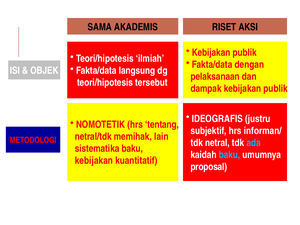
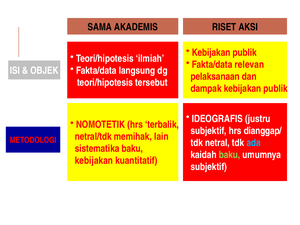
dengan: dengan -> relevan (249, 65)
tentang: tentang -> terbalik (162, 125)
informan/: informan/ -> dianggap/ (263, 131)
baku colour: light blue -> light green (230, 155)
proposal: proposal -> subjektif (209, 167)
